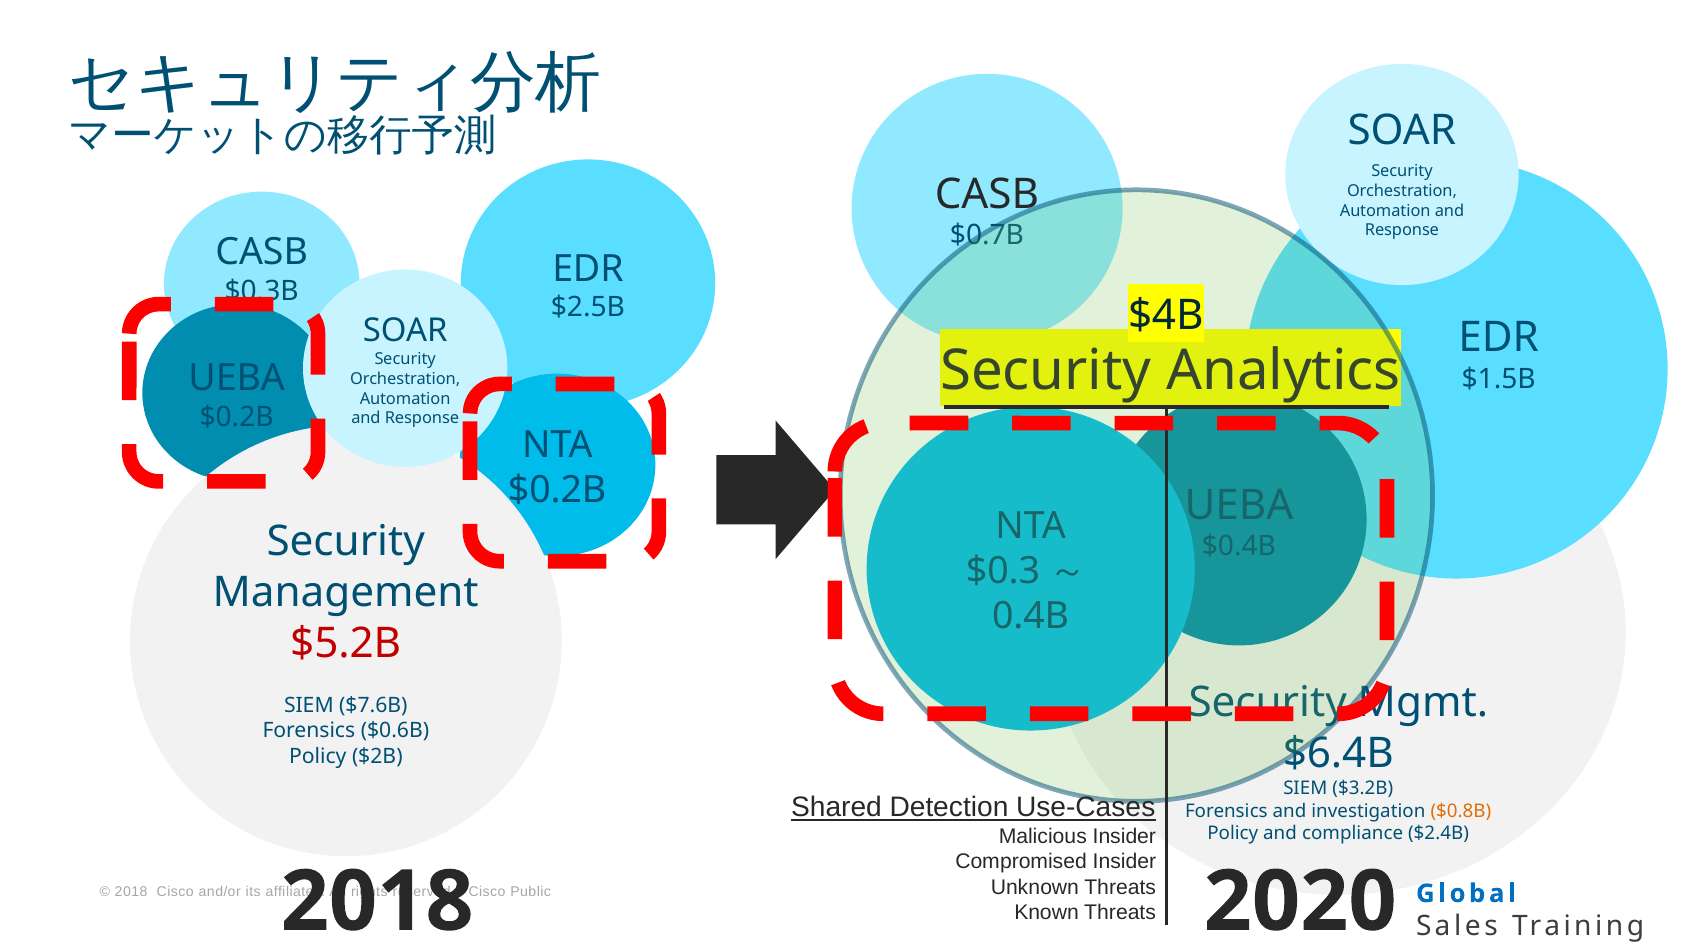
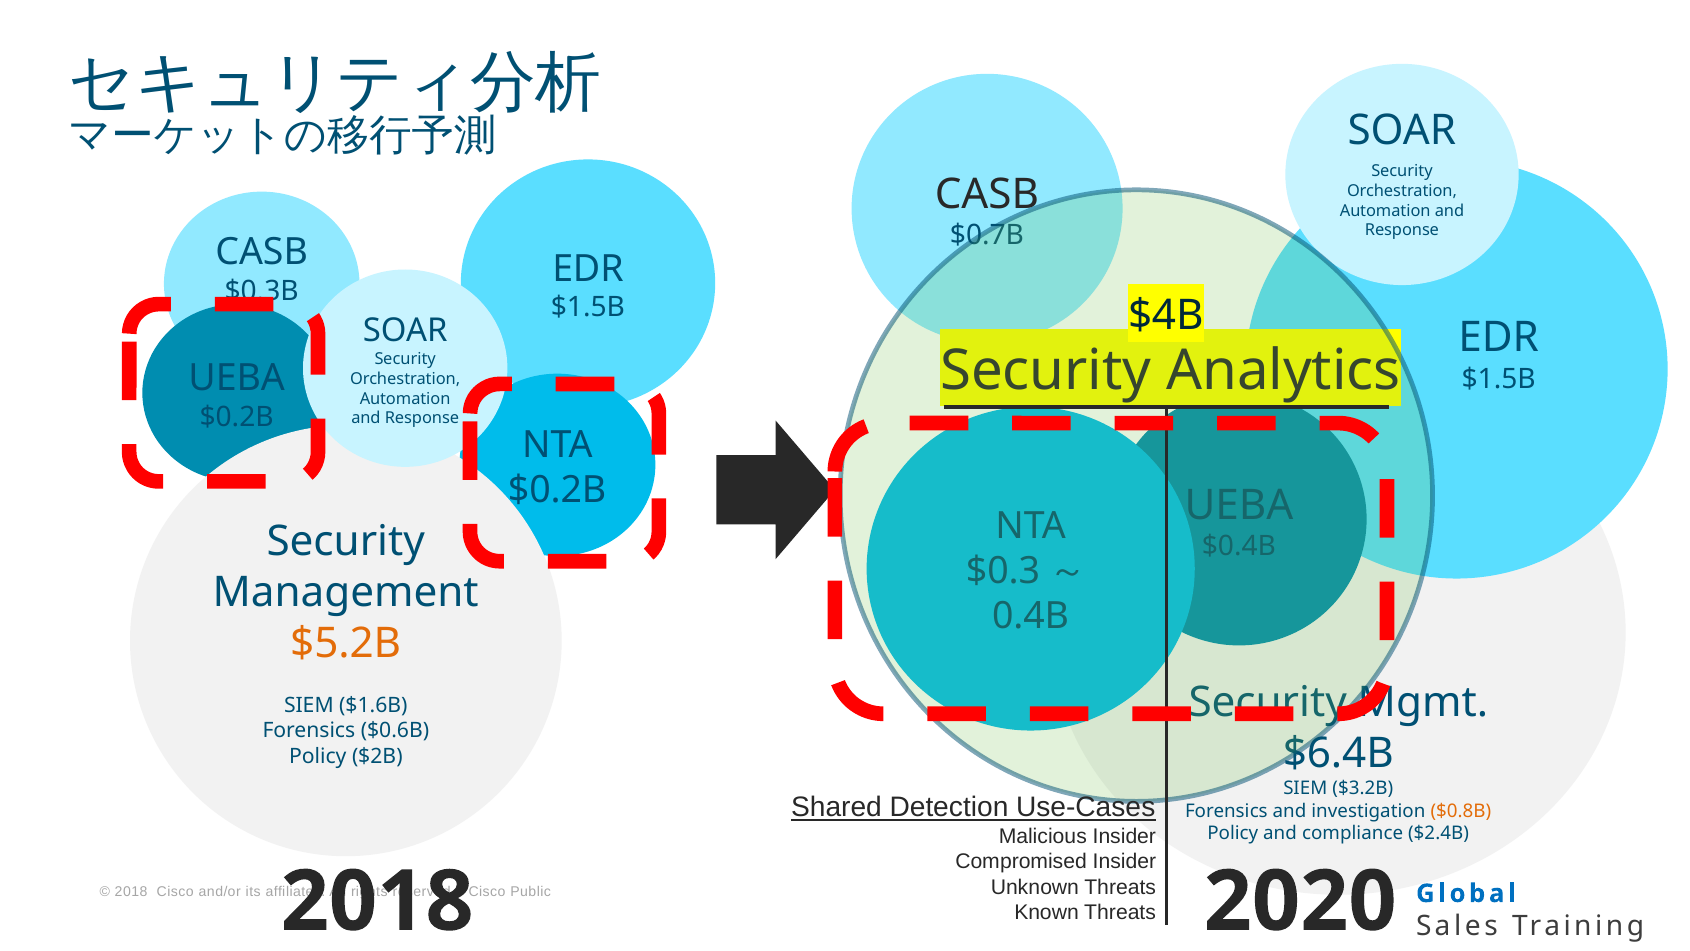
$2.5B: $2.5B -> $1.5B (588, 307)
$5.2B colour: red -> orange (346, 643)
$7.6B: $7.6B -> $1.6B (373, 705)
